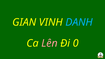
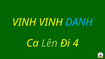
GIAN: GIAN -> VINH (24, 22)
Lên colour: pink -> light green (49, 43)
0: 0 -> 4 (76, 43)
